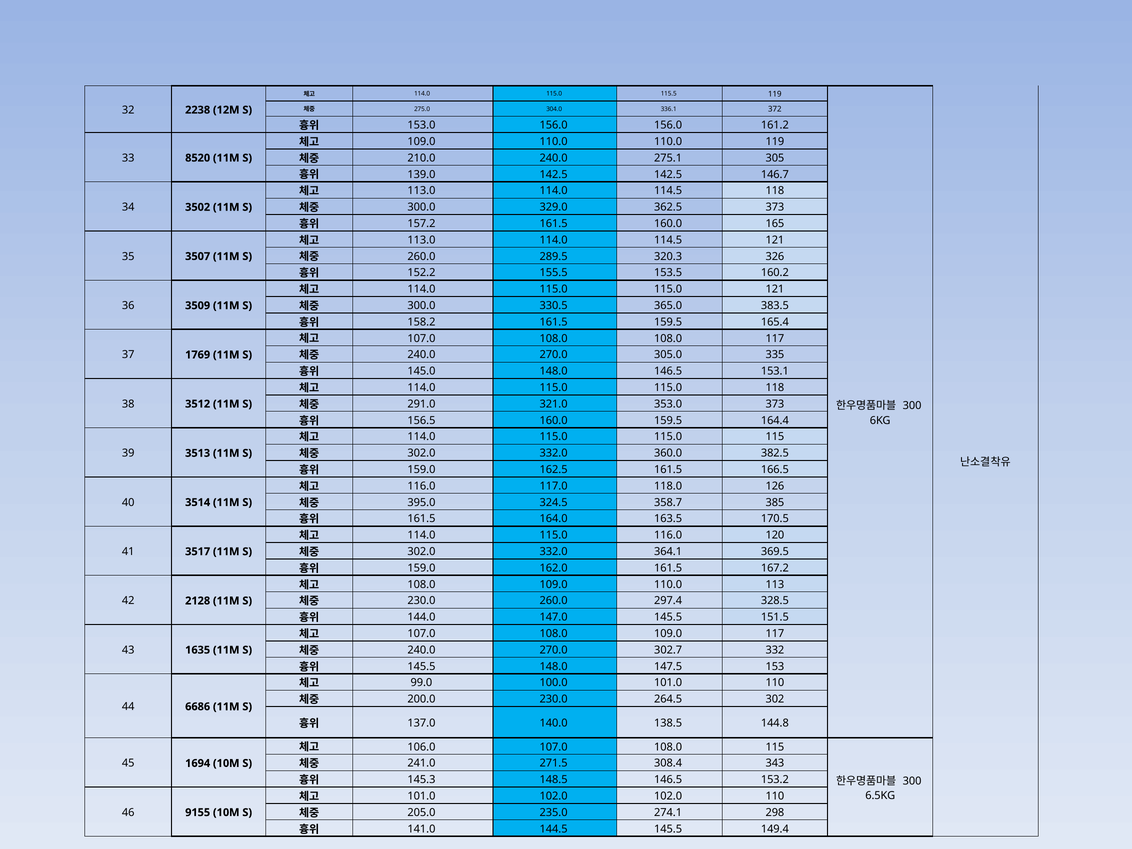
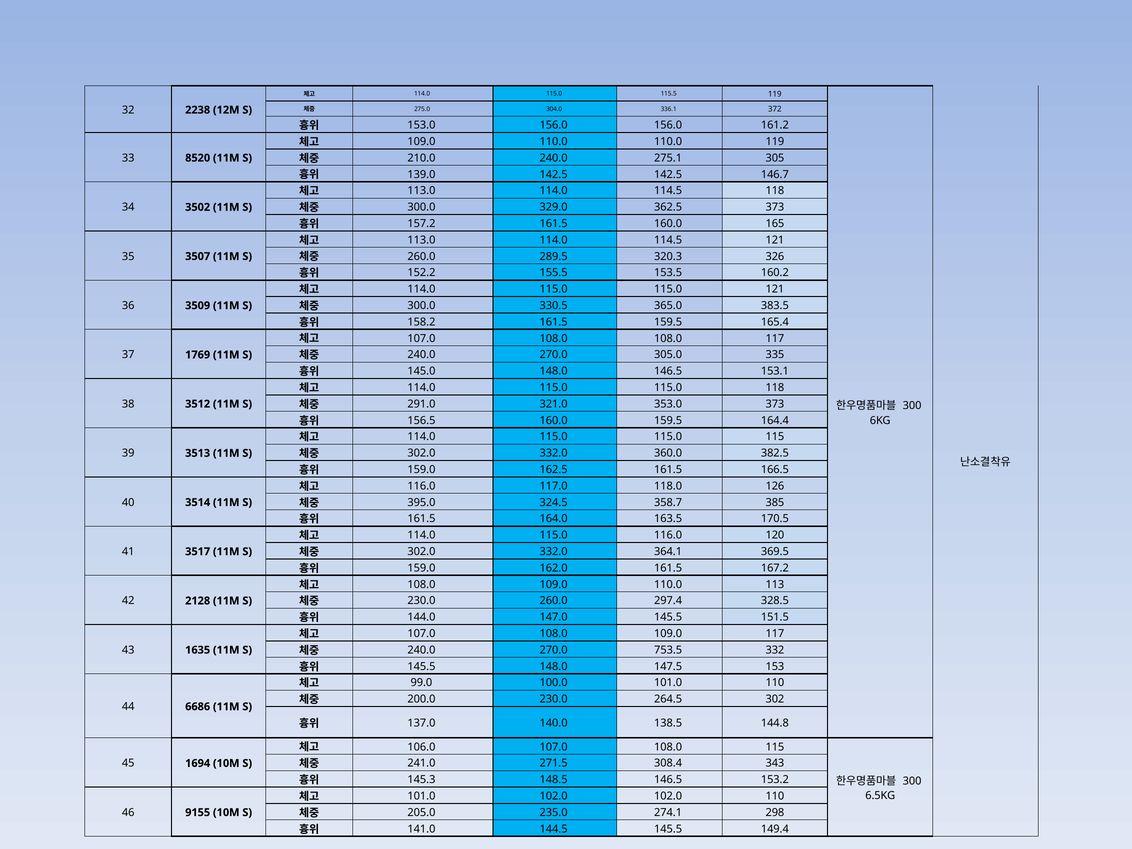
302.7: 302.7 -> 753.5 (668, 650)
